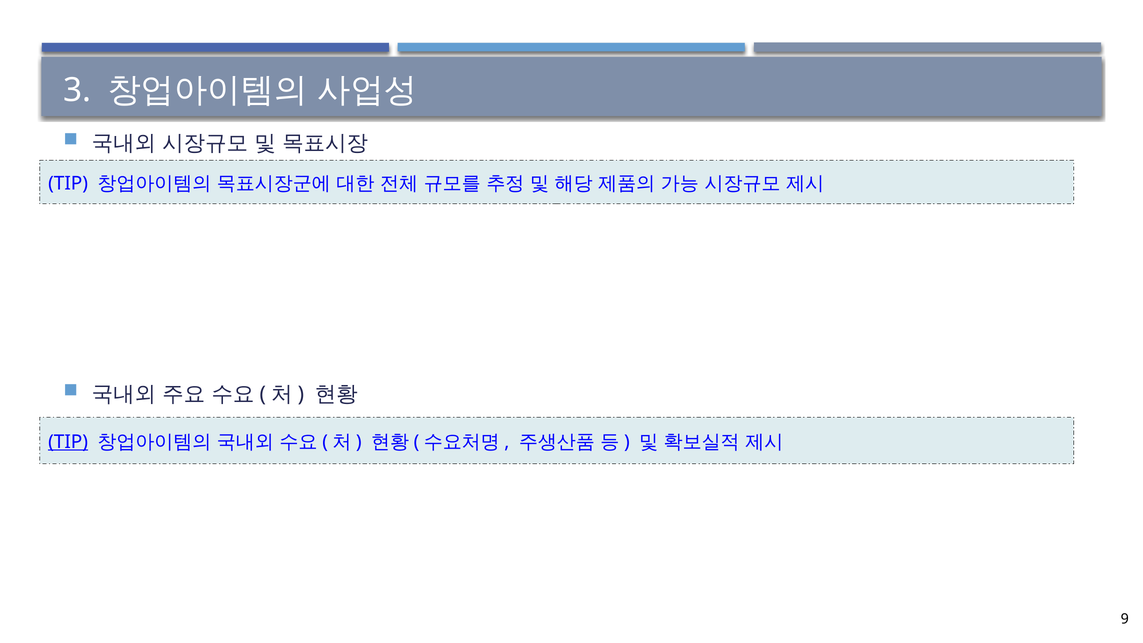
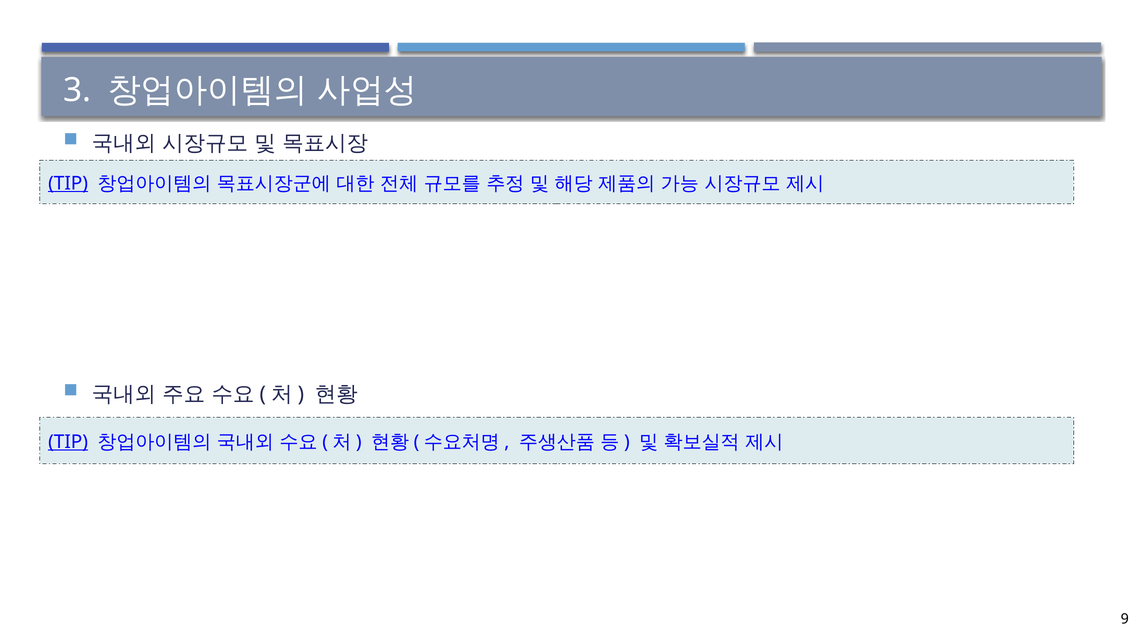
TIP underline: none -> present (68, 183)
